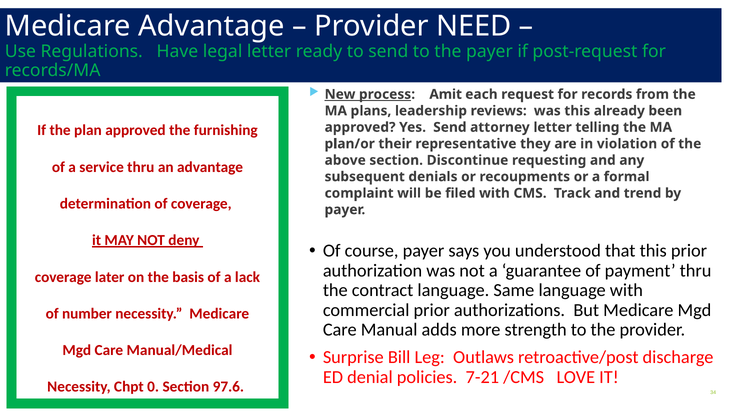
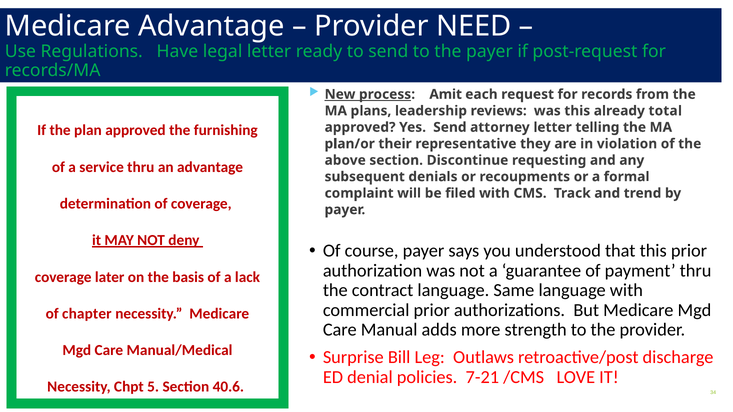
been: been -> total (665, 111)
number: number -> chapter (87, 314)
0: 0 -> 5 (153, 387)
97.6: 97.6 -> 40.6 (228, 387)
